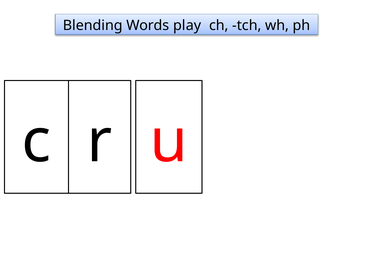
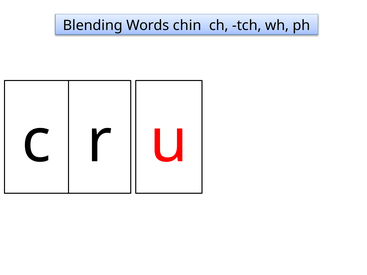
play: play -> chin (187, 25)
